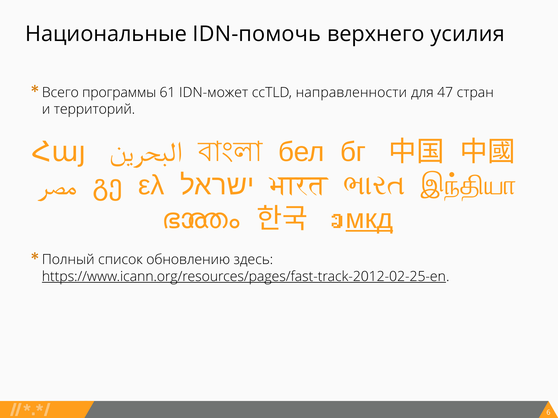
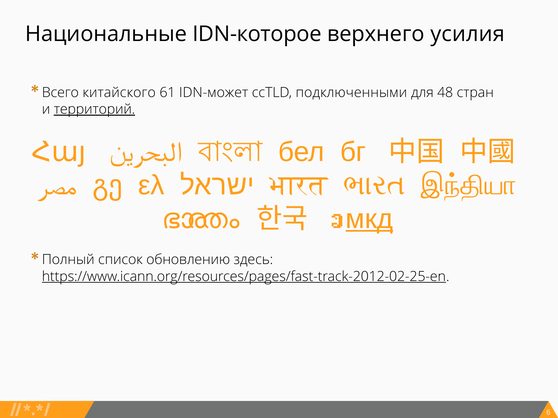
IDN-помочь: IDN-помочь -> IDN-которое (257, 34)
программы: программы -> китайского (119, 93)
направленности: направленности -> подключенными (351, 93)
47: 47 -> 48 (445, 93)
территорий underline: none -> present (94, 109)
